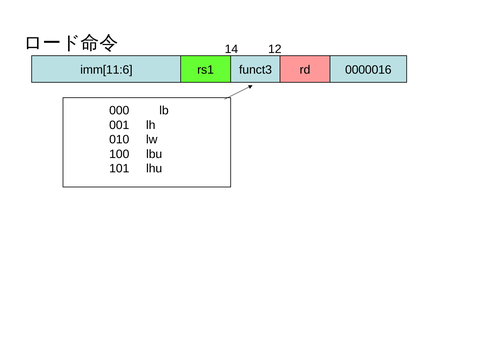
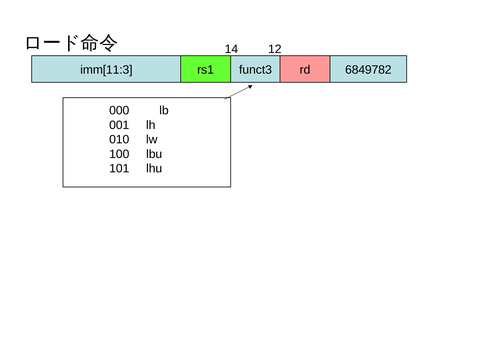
imm[11:6: imm[11:6 -> imm[11:3 (106, 70)
0000016: 0000016 -> 6849782 (368, 70)
